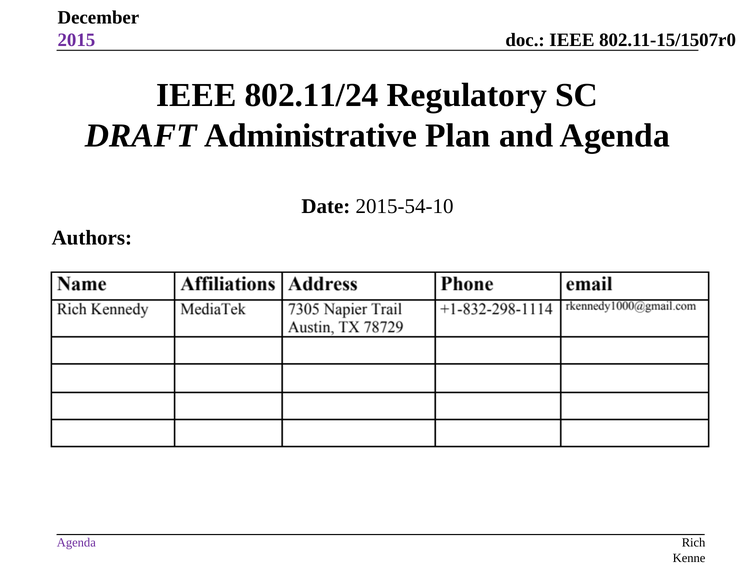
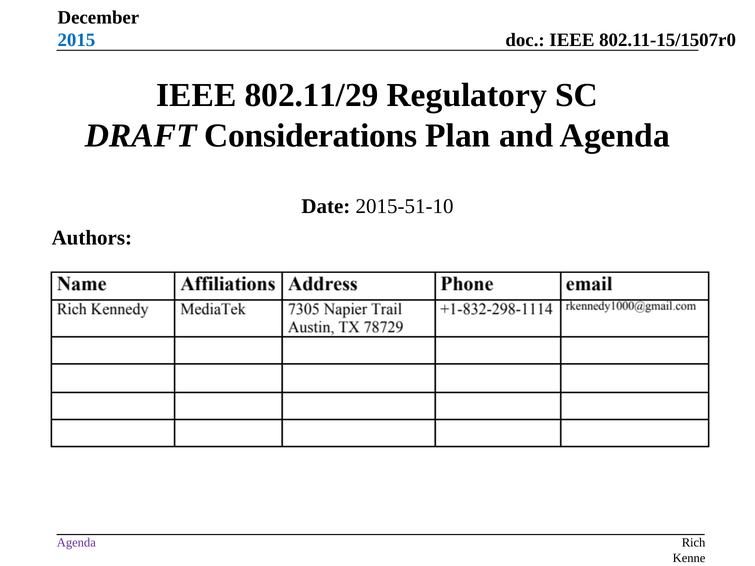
2015 colour: purple -> blue (76, 40)
802.11/24: 802.11/24 -> 802.11/29 (312, 95)
Administrative: Administrative -> Considerations (311, 136)
2015-54-10: 2015-54-10 -> 2015-51-10 (405, 207)
